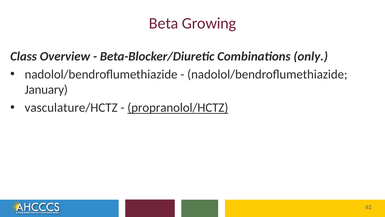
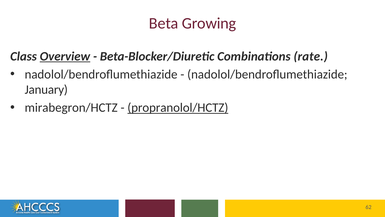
Overview underline: none -> present (65, 56)
only: only -> rate (311, 56)
vasculature/HCTZ: vasculature/HCTZ -> mirabegron/HCTZ (71, 108)
